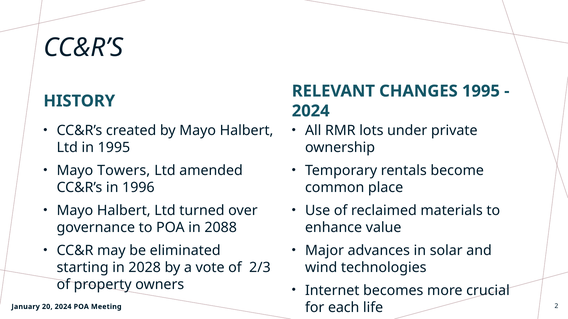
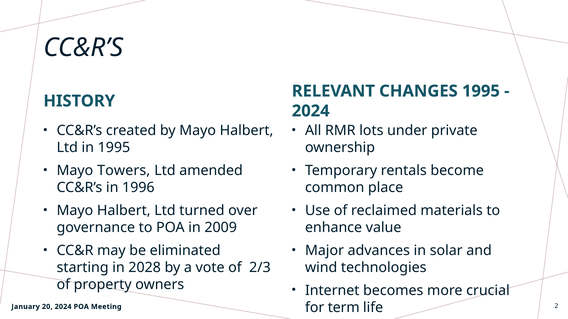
2088: 2088 -> 2009 (221, 228)
each: each -> term (344, 308)
